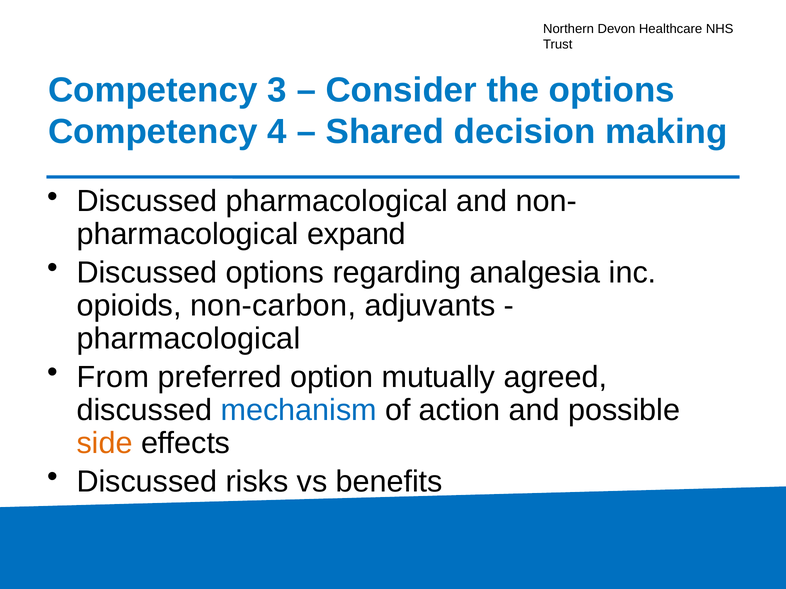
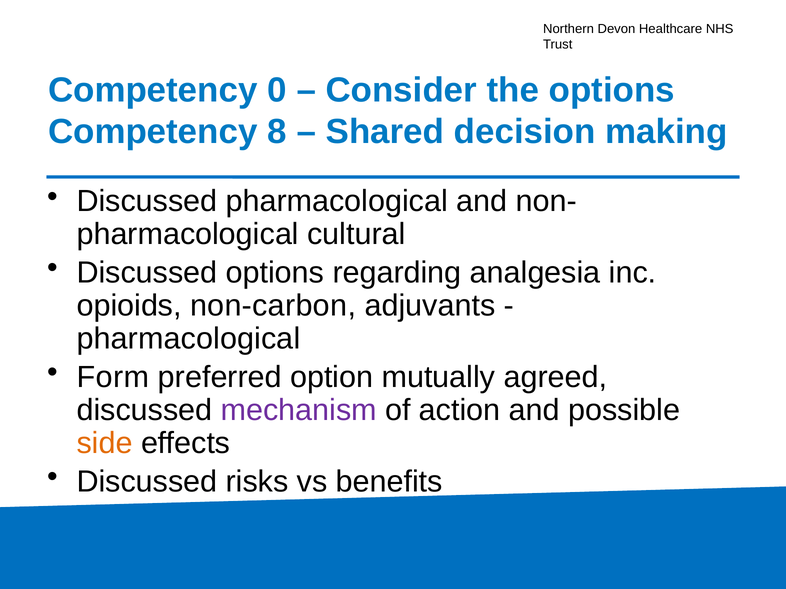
3: 3 -> 0 (277, 90)
4: 4 -> 8 (277, 132)
expand: expand -> cultural (356, 235)
From: From -> Form (113, 378)
mechanism colour: blue -> purple (299, 411)
